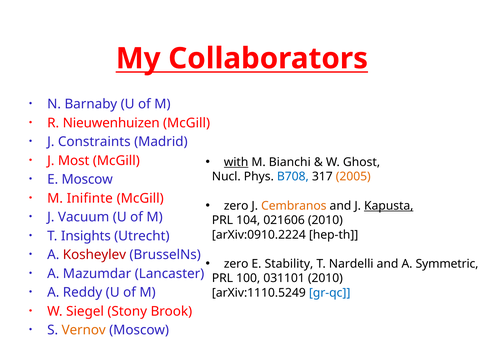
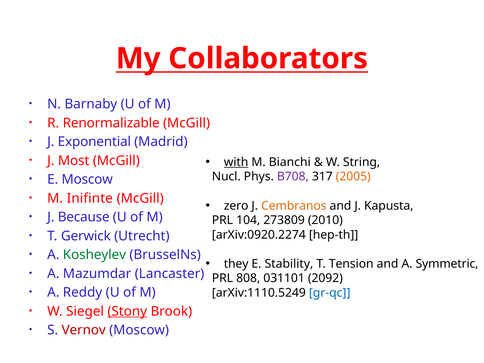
Nieuwenhuizen: Nieuwenhuizen -> Renormalizable (111, 123)
Constraints: Constraints -> Exponential (94, 142)
Ghost: Ghost -> String (362, 162)
B708 colour: blue -> purple (293, 177)
Kapusta underline: present -> none (389, 206)
Vacuum: Vacuum -> Because (84, 217)
021606: 021606 -> 273809 (284, 220)
Insights: Insights -> Gerwick (86, 236)
arXiv:0910.2224: arXiv:0910.2224 -> arXiv:0920.2274 (259, 235)
Kosheylev colour: red -> green (94, 255)
zero: zero -> they (236, 264)
Nardelli: Nardelli -> Tension (351, 264)
100: 100 -> 808 (248, 278)
031101 2010: 2010 -> 2092 (325, 278)
Stony underline: none -> present (127, 311)
Vernov colour: orange -> red (84, 330)
